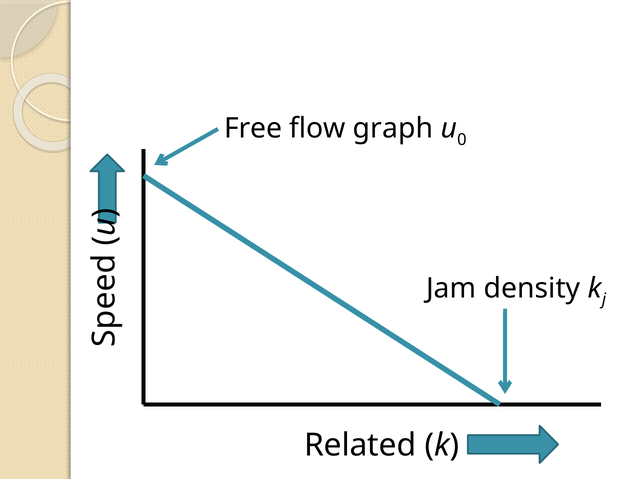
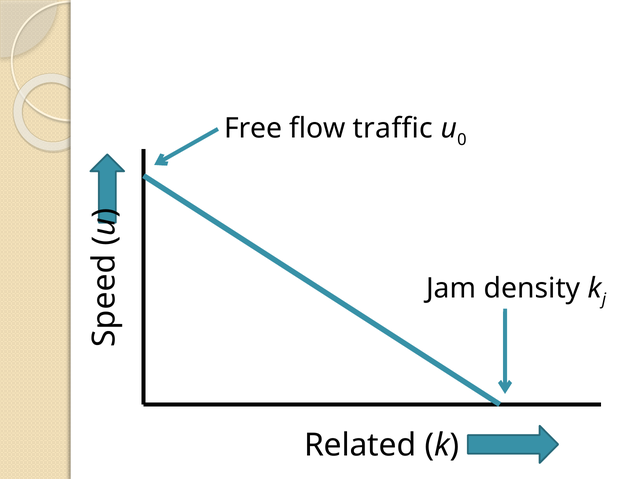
graph: graph -> traffic (393, 128)
